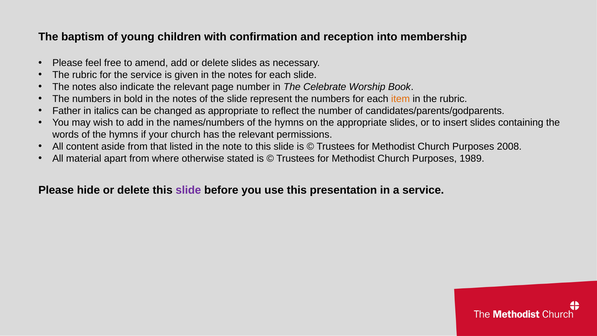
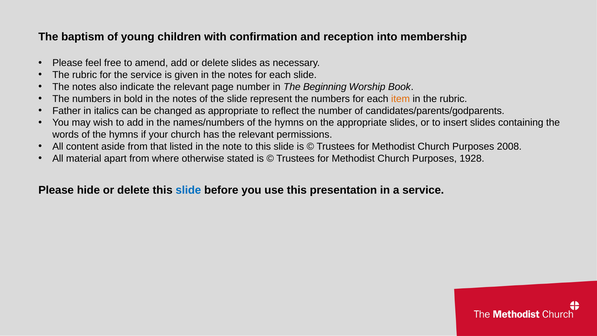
Celebrate: Celebrate -> Beginning (325, 87)
1989: 1989 -> 1928 (472, 158)
slide colour: purple -> blue (188, 190)
